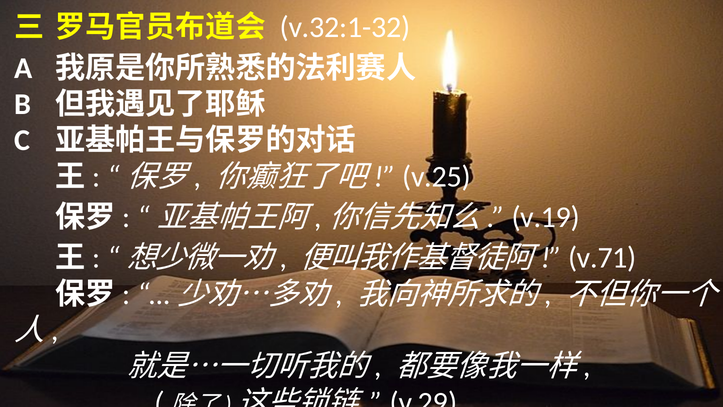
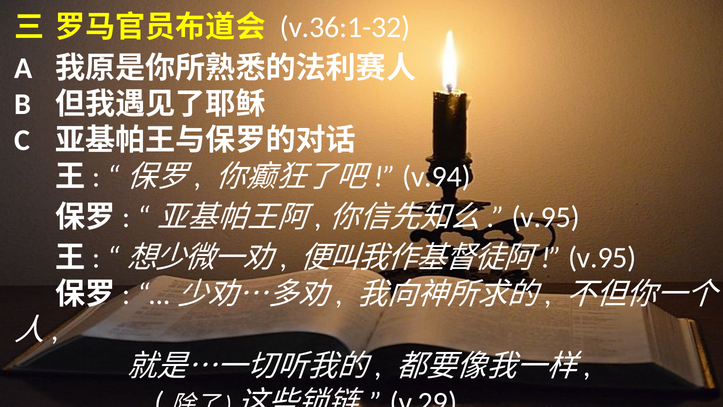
v.32:1-32: v.32:1-32 -> v.36:1-32 (345, 27)
v.25: v.25 -> v.94 (437, 176)
v.19: v.19 -> v.95 (546, 217)
v.71: v.71 -> v.95 (602, 258)
